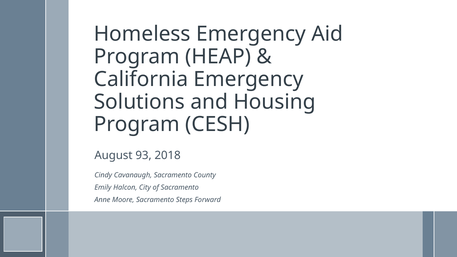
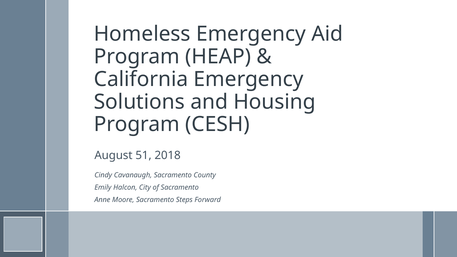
93: 93 -> 51 (144, 155)
